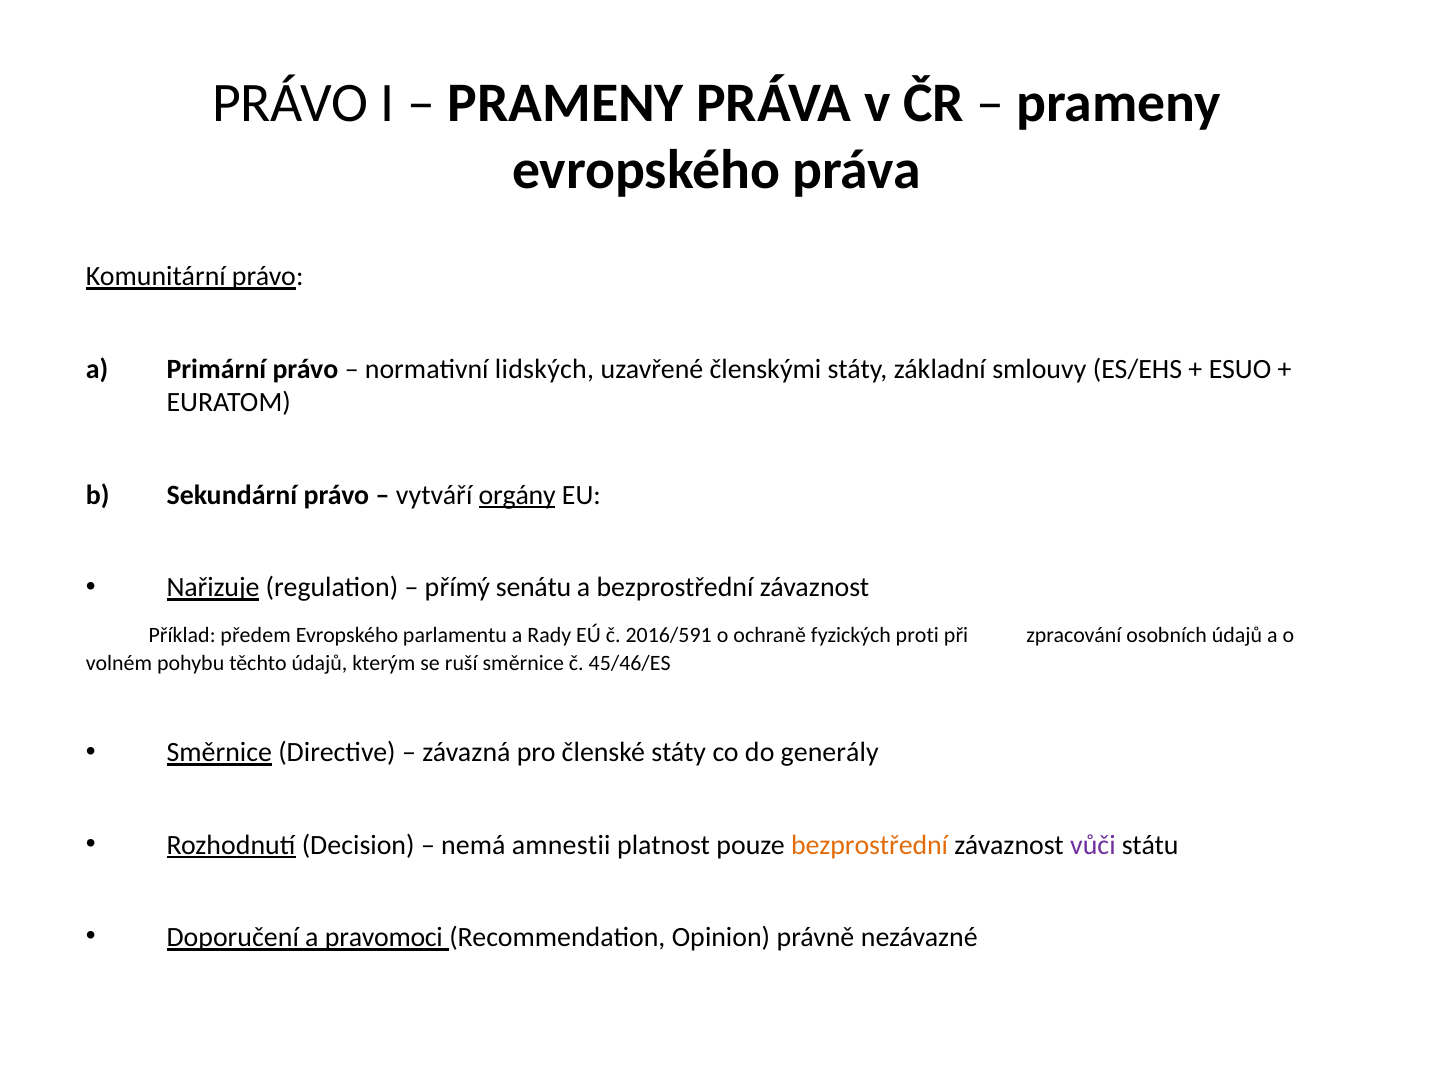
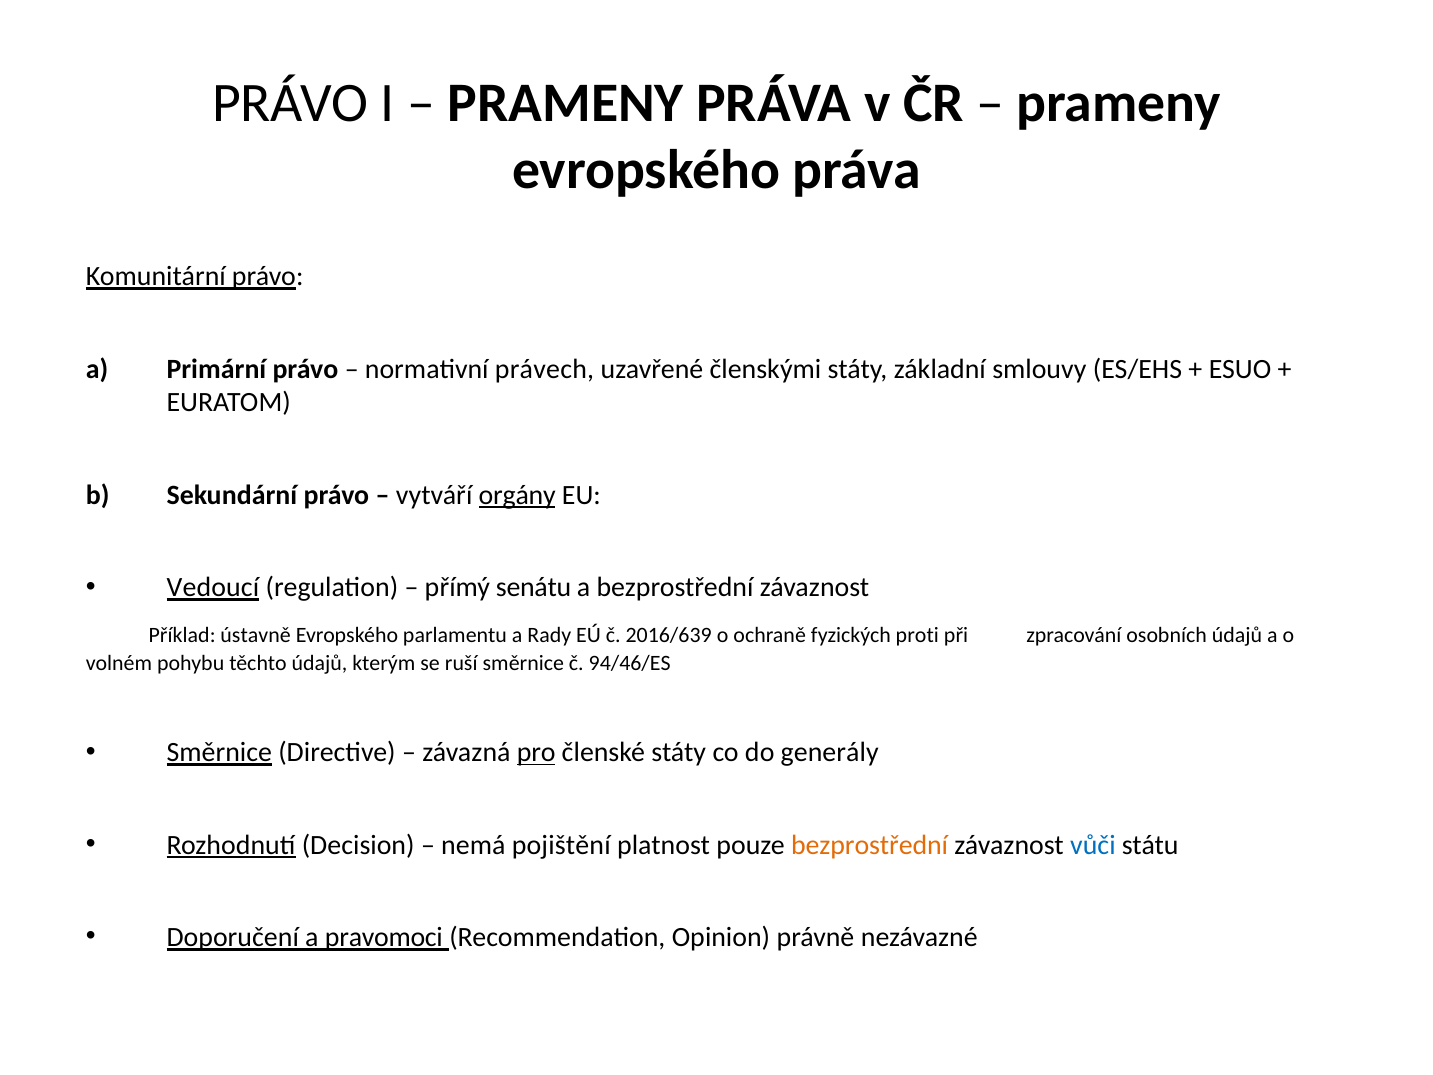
lidských: lidských -> právech (545, 369)
Nařizuje: Nařizuje -> Vedoucí (213, 587)
předem: předem -> ústavně (256, 635)
2016/591: 2016/591 -> 2016/639 (669, 635)
45/46/ES: 45/46/ES -> 94/46/ES (630, 663)
pro underline: none -> present (536, 752)
amnestii: amnestii -> pojištění (561, 845)
vůči colour: purple -> blue (1093, 845)
